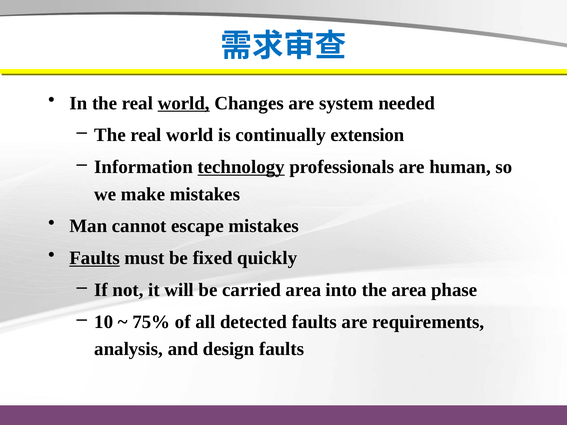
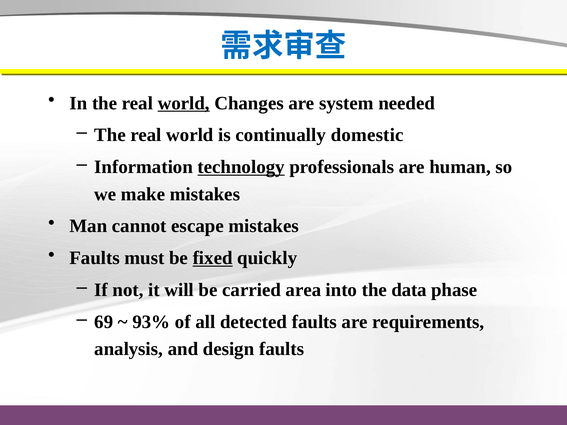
extension: extension -> domestic (367, 135)
Faults underline: present -> none (95, 258)
fixed underline: none -> present (213, 258)
the area: area -> data (409, 290)
10: 10 -> 69 (104, 322)
75%: 75% -> 93% (151, 322)
